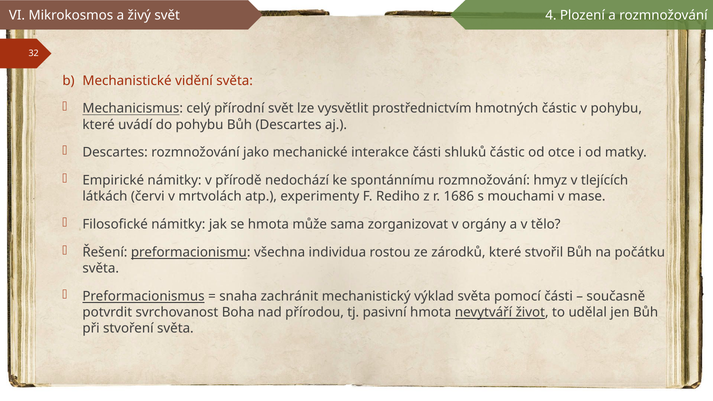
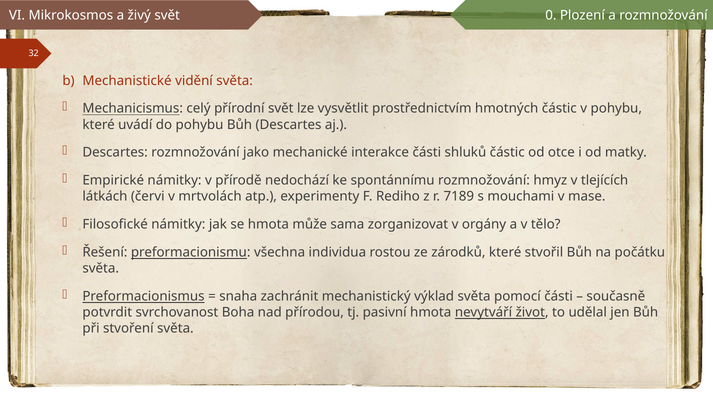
4: 4 -> 0 (551, 15)
1686: 1686 -> 7189 (459, 197)
